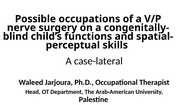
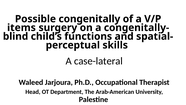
occupations: occupations -> congenitally (89, 19)
nerve: nerve -> items (21, 28)
